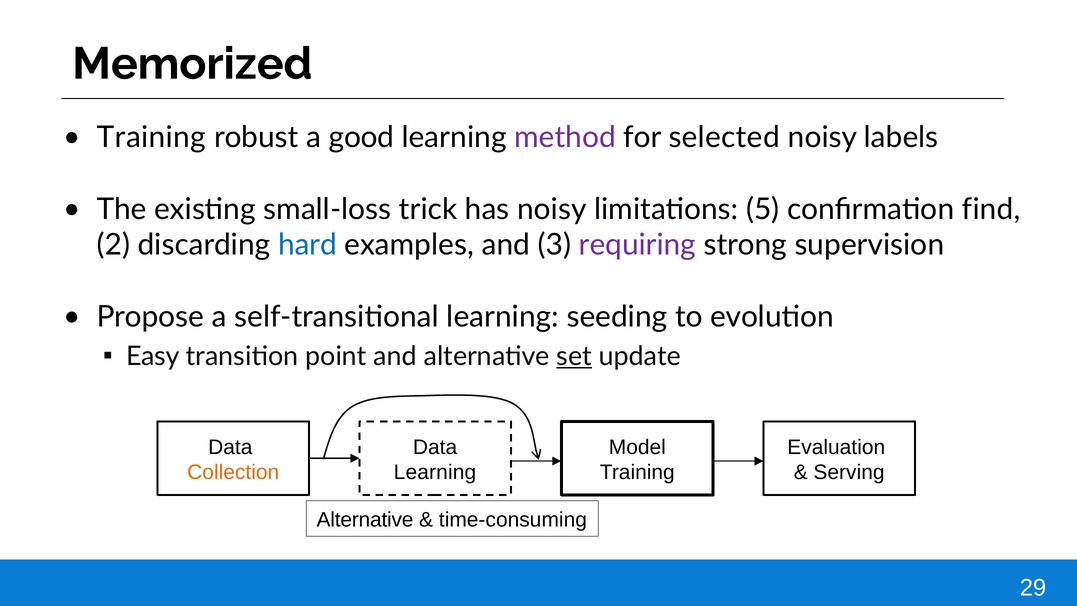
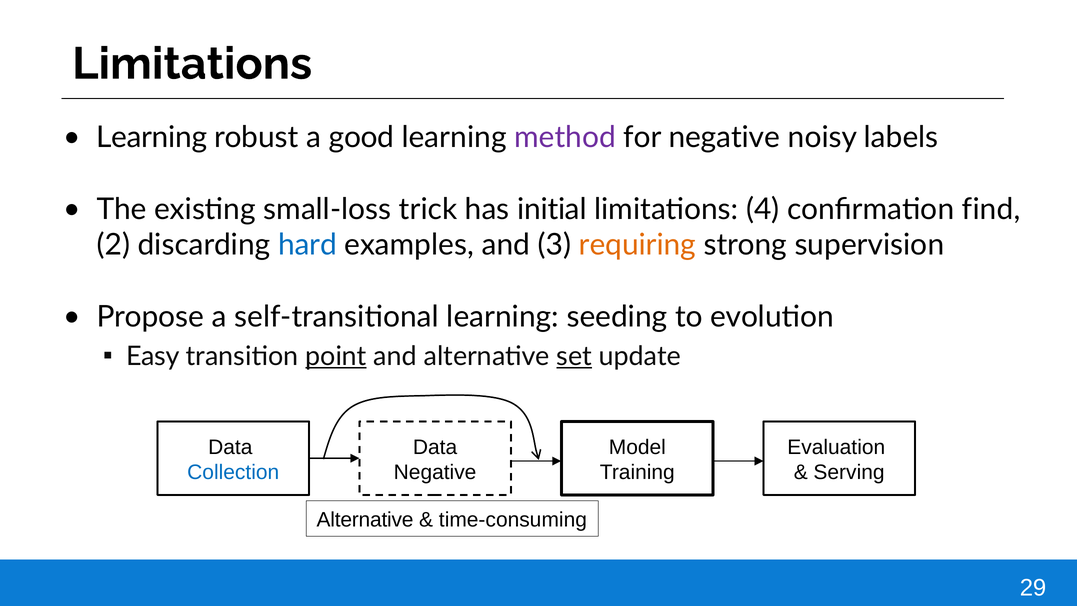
Memorized: Memorized -> Limitations (192, 64)
Training: Training -> Learning (152, 137)
for selected: selected -> negative (724, 137)
has noisy: noisy -> initial (552, 209)
5: 5 -> 4 (763, 209)
requiring colour: purple -> orange (637, 245)
point underline: none -> present (336, 356)
Collection colour: orange -> blue (233, 472)
Learning: Learning -> Negative (435, 472)
